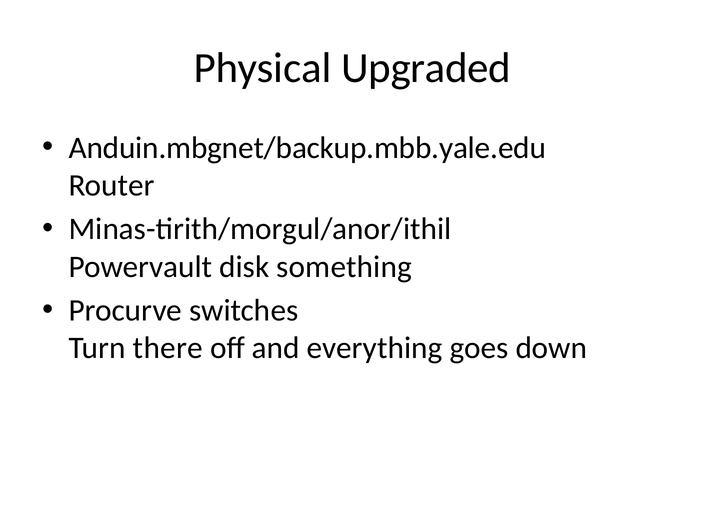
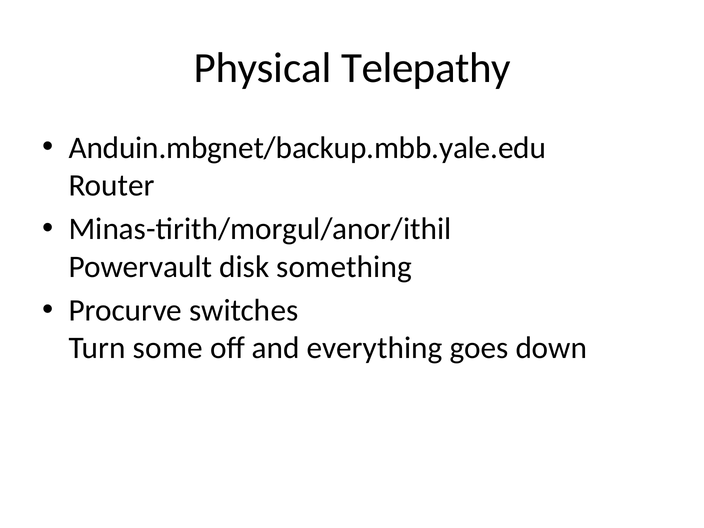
Upgraded: Upgraded -> Telepathy (426, 68)
there: there -> some (168, 348)
